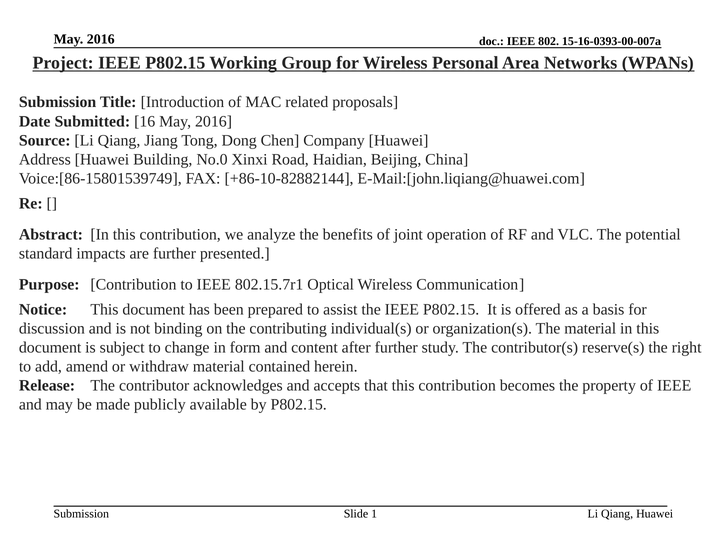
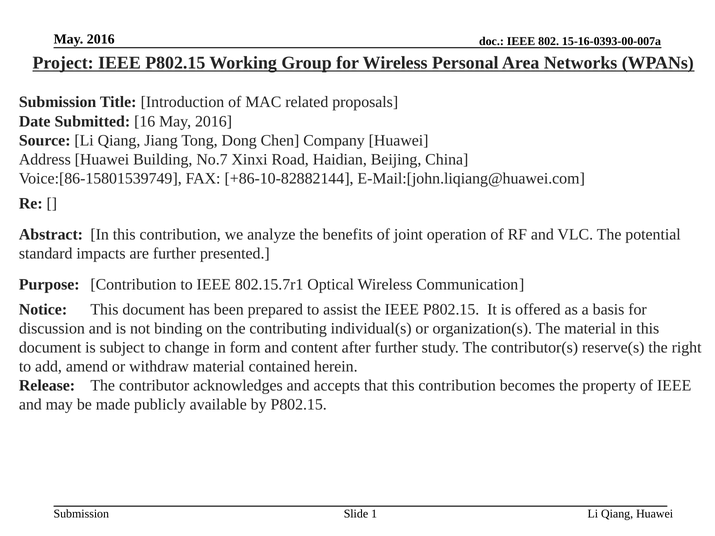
No.0: No.0 -> No.7 (212, 159)
